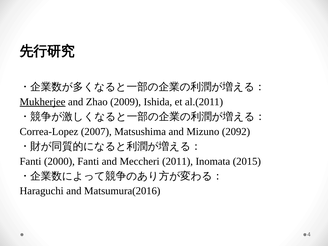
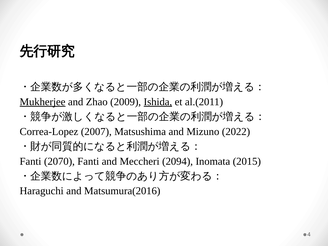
Ishida underline: none -> present (158, 102)
2092: 2092 -> 2022 (236, 132)
2000: 2000 -> 2070 (59, 161)
2011: 2011 -> 2094 (178, 161)
